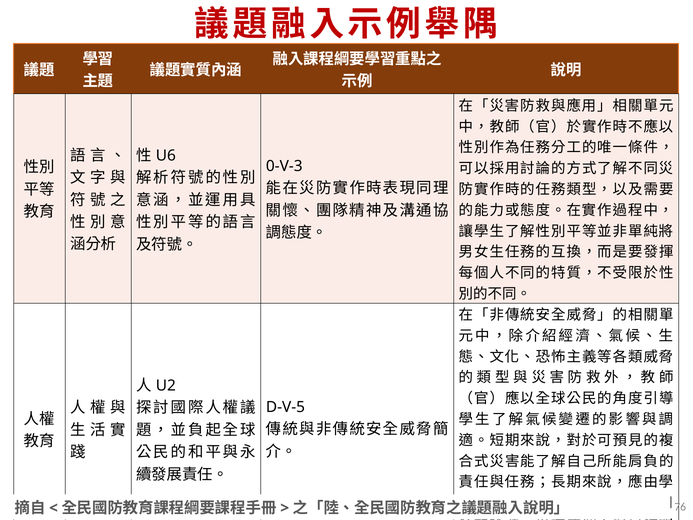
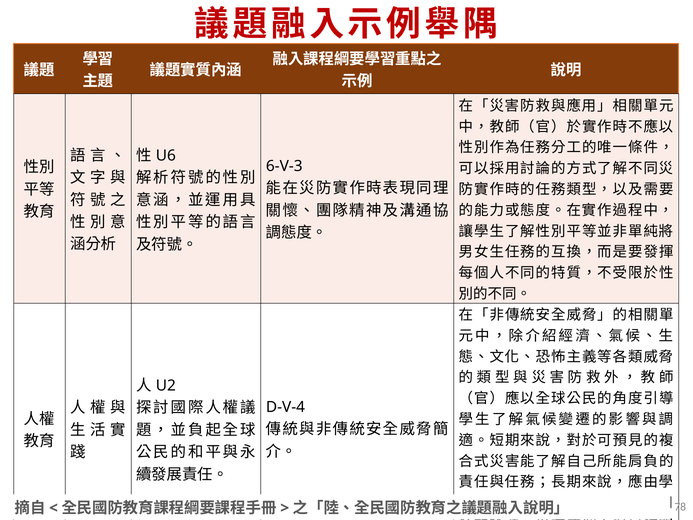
0-V-3: 0-V-3 -> 6-V-3 (284, 166)
D-V-5: D-V-5 -> D-V-4 (285, 407)
76: 76 -> 78 (680, 507)
